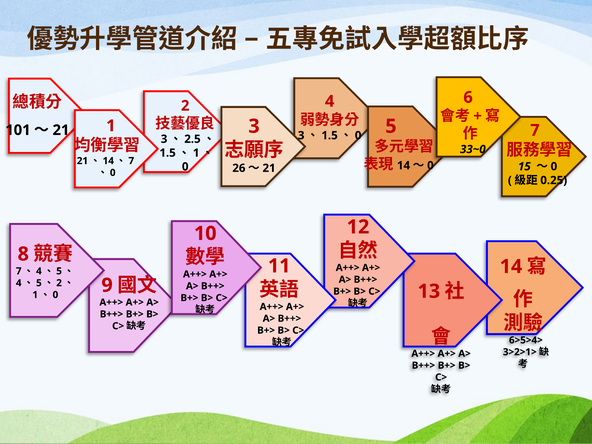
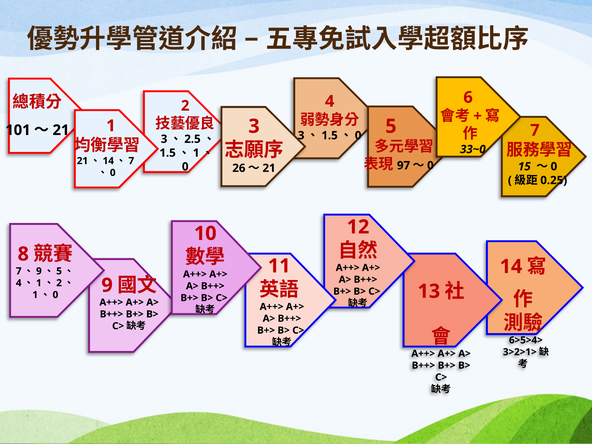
14: 14 -> 97 (404, 166)
4: 4 -> 9 (39, 271)
5: 5 -> 1 (39, 283)
